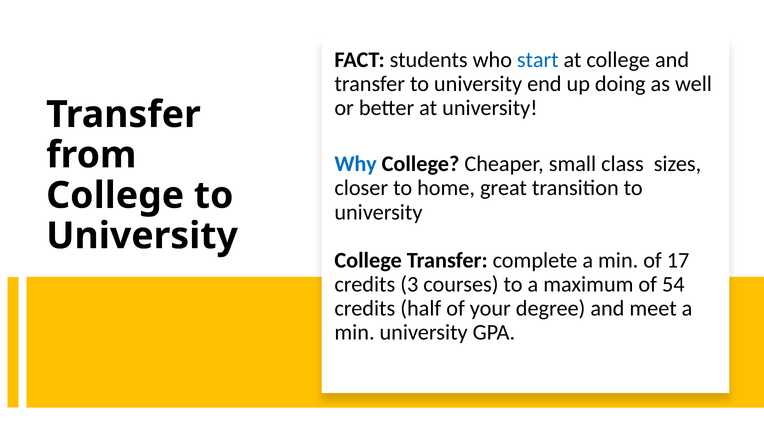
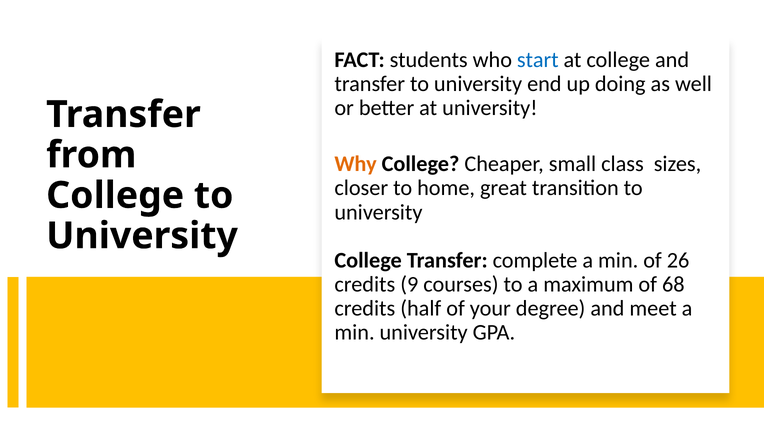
Why colour: blue -> orange (356, 164)
17: 17 -> 26 (678, 260)
3: 3 -> 9 (409, 284)
54: 54 -> 68 (673, 284)
